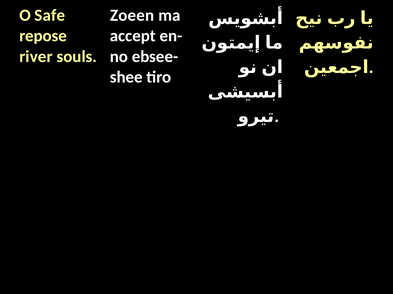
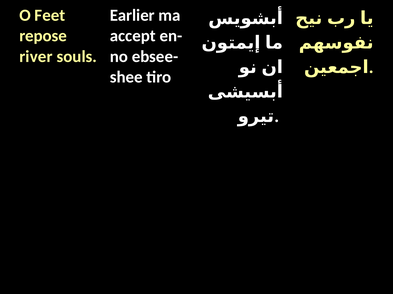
Safe: Safe -> Feet (50, 15)
Zoeen: Zoeen -> Earlier (132, 15)
